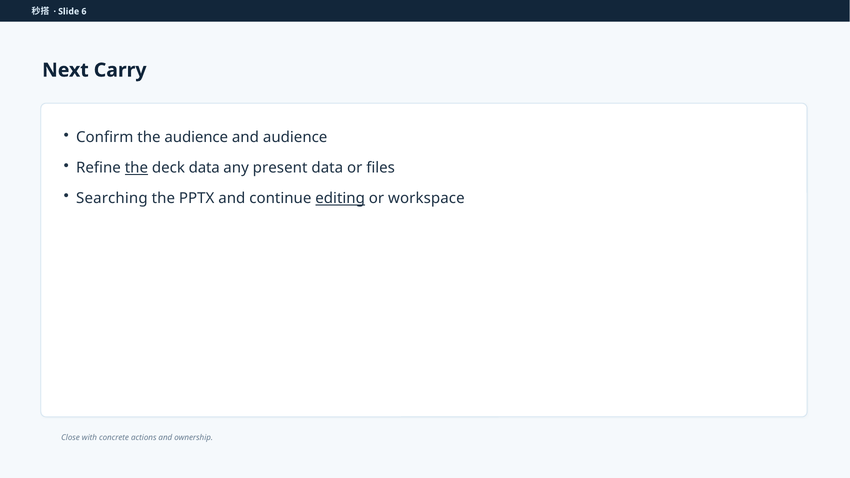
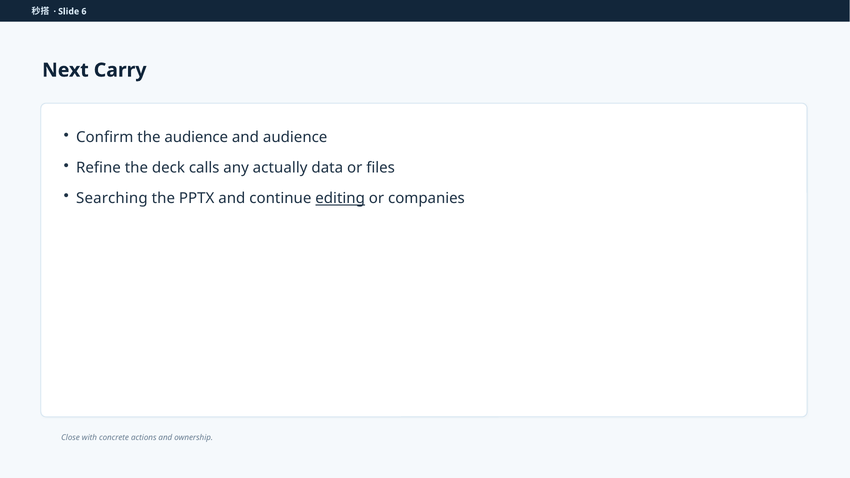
the underline: present -> none (136, 168)
deck data: data -> calls (204, 168)
present: present -> actually (280, 168)
workspace: workspace -> companies (426, 199)
